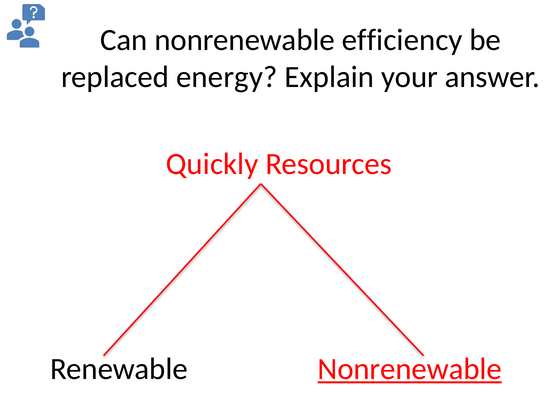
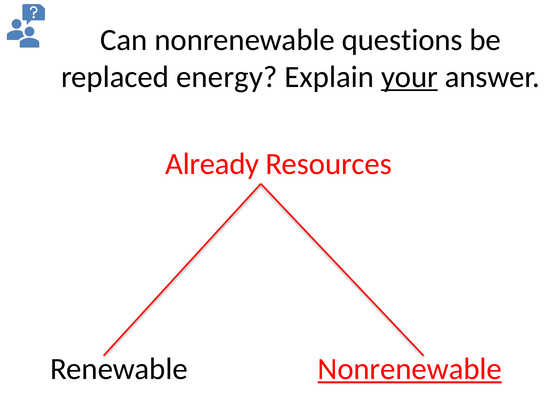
efficiency: efficiency -> questions (402, 40)
your underline: none -> present (409, 77)
Quickly: Quickly -> Already (212, 164)
